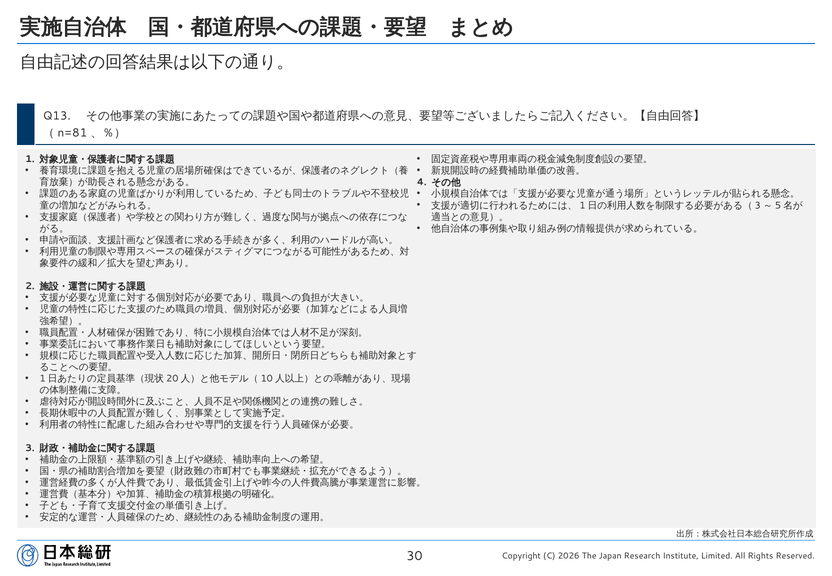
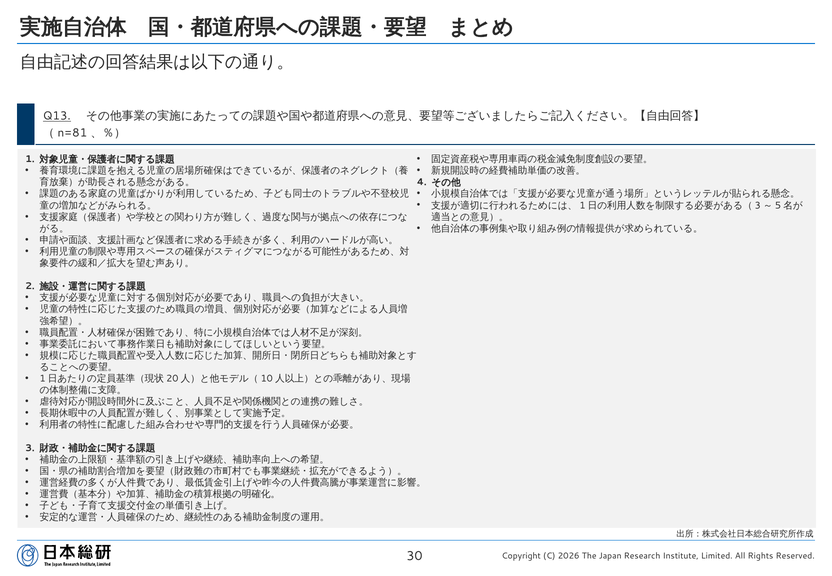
Q13 underline: none -> present (57, 116)
